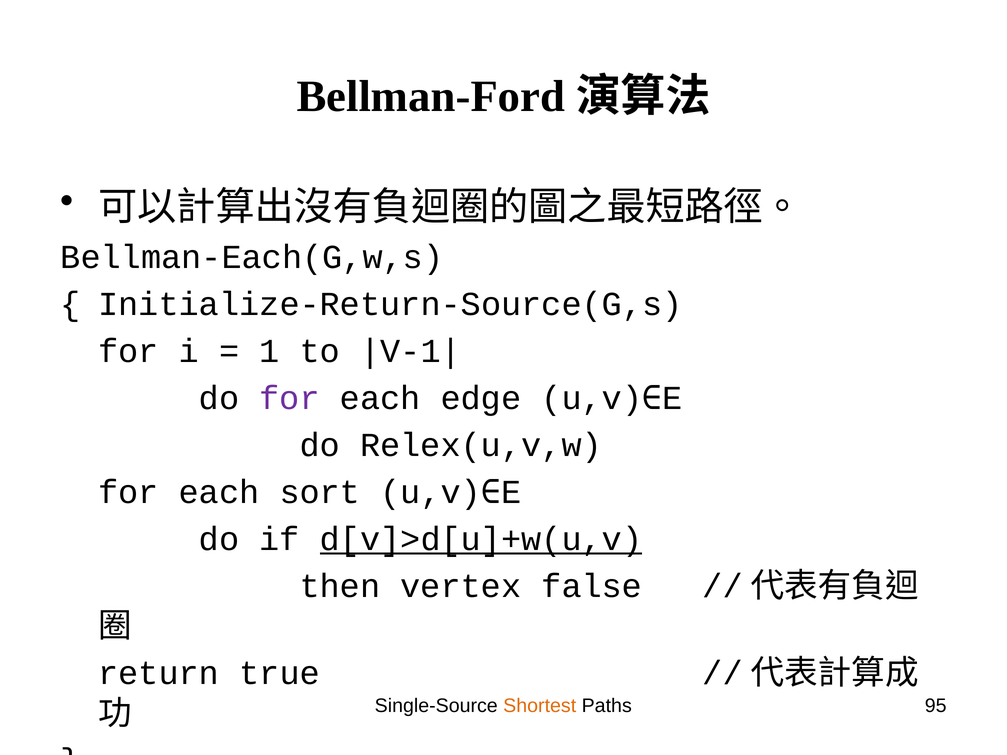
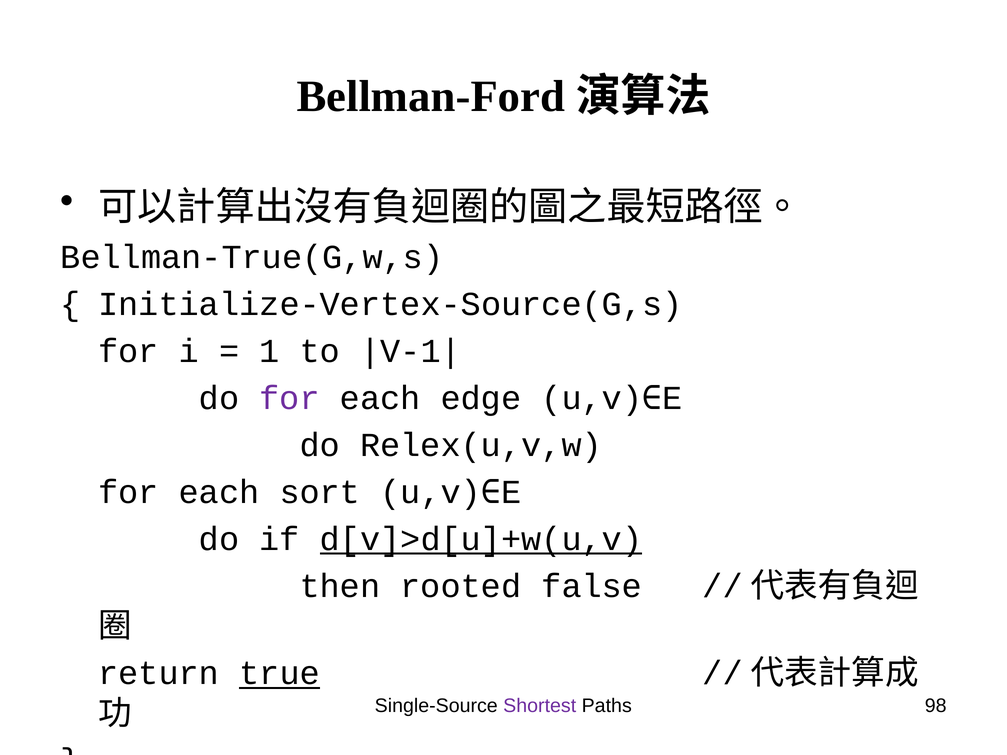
Bellman-Each(G,w,s: Bellman-Each(G,w,s -> Bellman-True(G,w,s (252, 257)
Initialize-Return-Source(G,s: Initialize-Return-Source(G,s -> Initialize-Vertex-Source(G,s (390, 304)
vertex: vertex -> rooted (461, 586)
true underline: none -> present (280, 674)
Shortest colour: orange -> purple (540, 706)
95: 95 -> 98 (936, 706)
